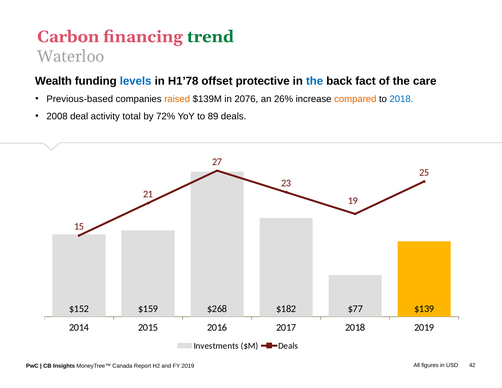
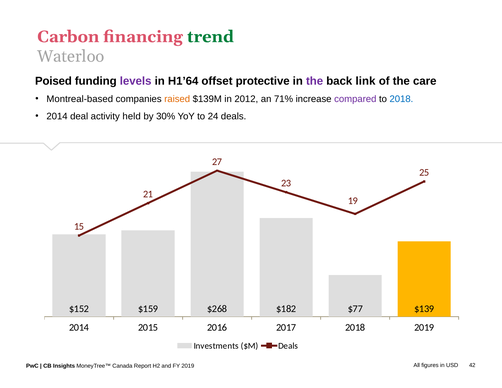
Wealth: Wealth -> Poised (53, 81)
levels colour: blue -> purple (136, 81)
H1’78: H1’78 -> H1’64 (183, 81)
the colour: blue -> purple (315, 81)
fact: fact -> link (365, 81)
Previous-based: Previous-based -> Montreal-based (80, 99)
2076: 2076 -> 2012 (246, 99)
26%: 26% -> 71% (284, 99)
compared colour: orange -> purple (355, 99)
2008: 2008 -> 2014 (57, 116)
total: total -> held (132, 116)
72%: 72% -> 30% (166, 116)
89: 89 -> 24 (213, 116)
